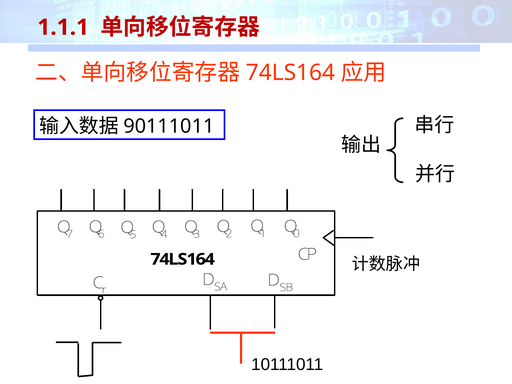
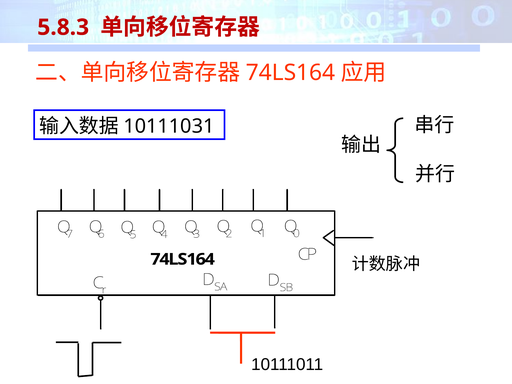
1.1.1: 1.1.1 -> 5.8.3 (63, 27)
90111011: 90111011 -> 10111031 (169, 126)
